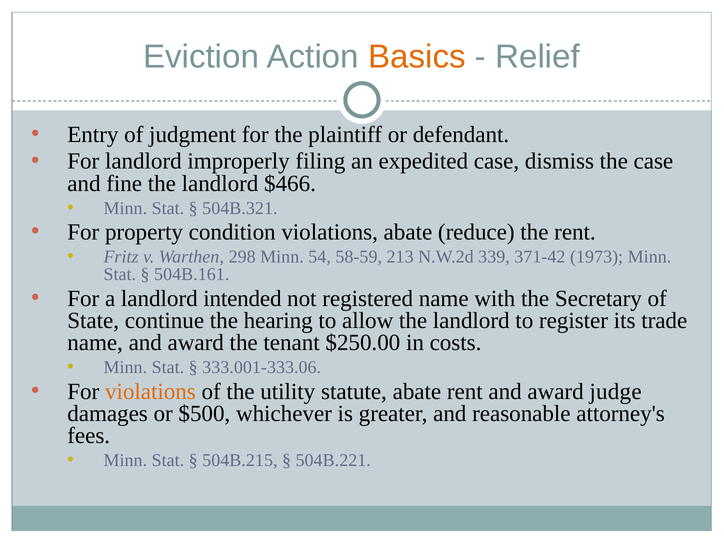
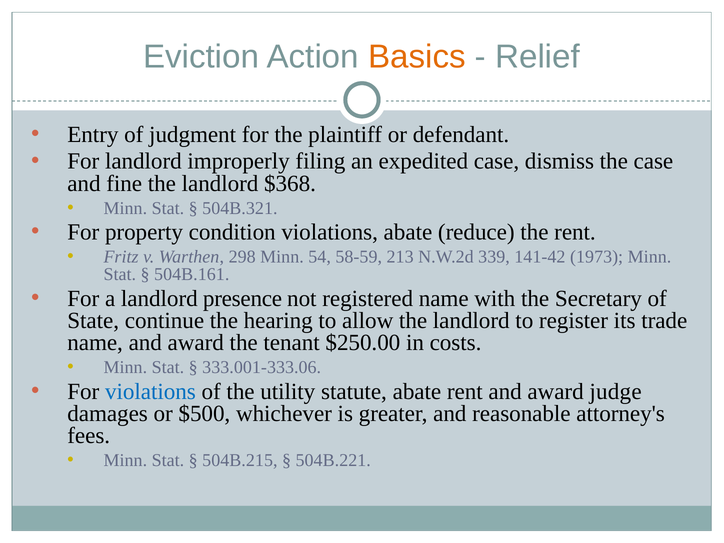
$466: $466 -> $368 (290, 184)
371-42: 371-42 -> 141-42 (540, 257)
intended: intended -> presence (243, 298)
violations colour: orange -> blue (150, 392)
